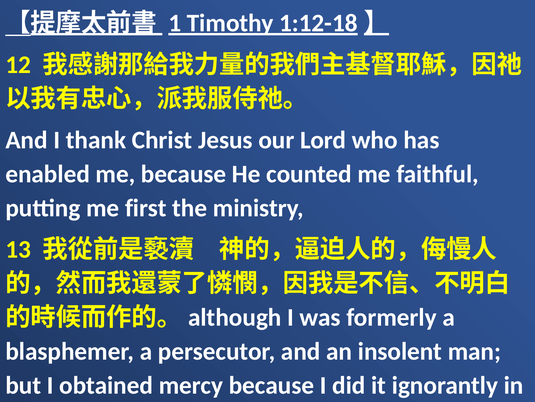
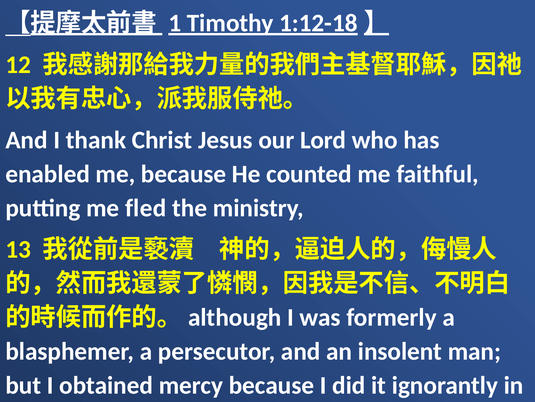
first: first -> fled (146, 208)
